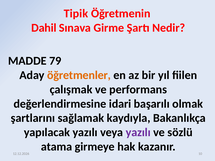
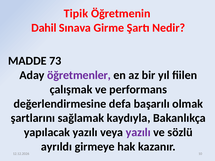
79: 79 -> 73 (55, 61)
öğretmenler colour: orange -> purple (79, 75)
idari: idari -> defa (120, 104)
atama: atama -> ayrıldı (56, 147)
